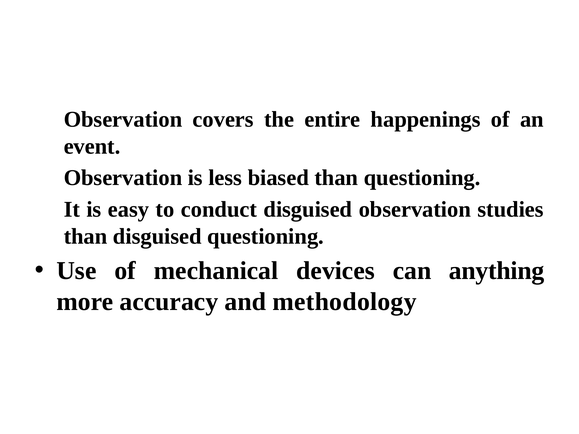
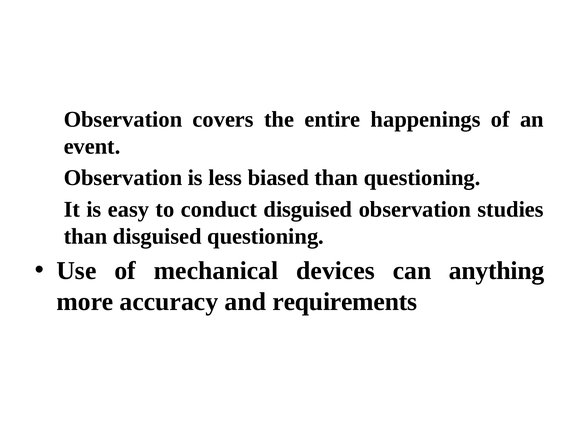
methodology: methodology -> requirements (345, 302)
